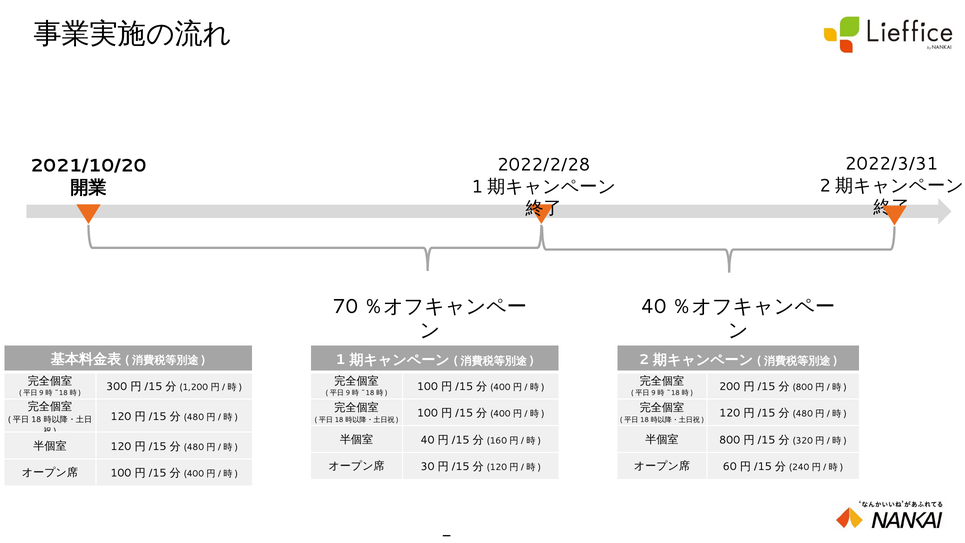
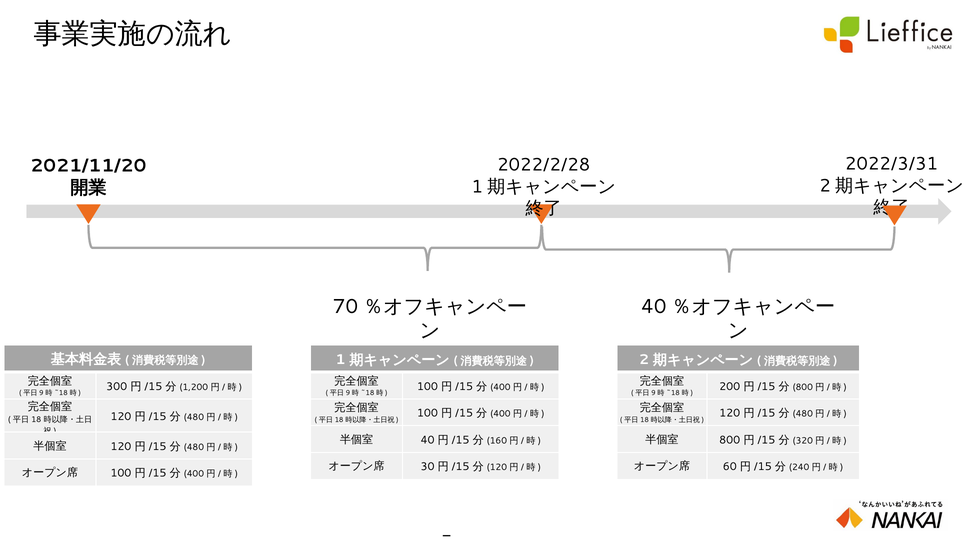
2021/10/20: 2021/10/20 -> 2021/11/20 (88, 166)
